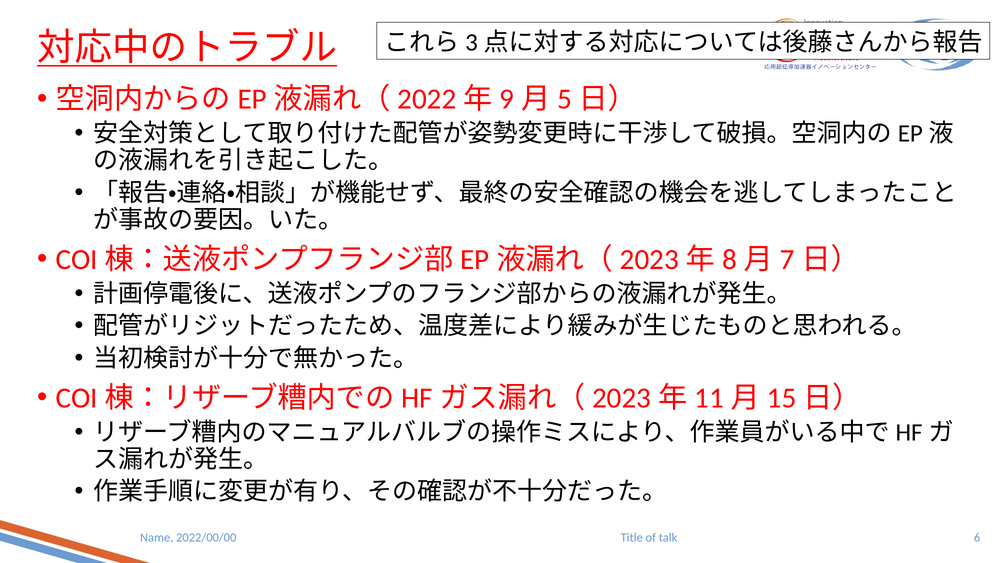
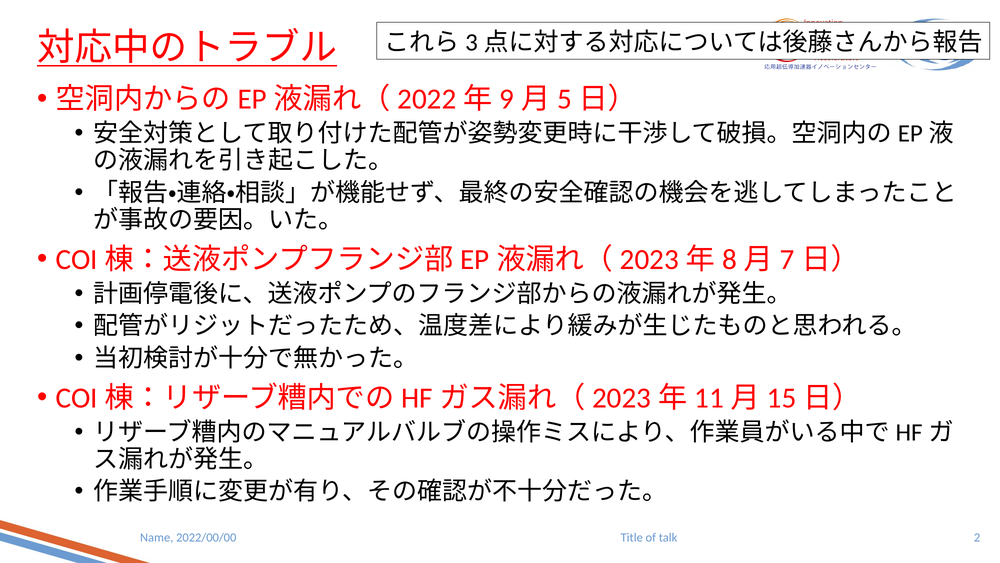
6: 6 -> 2 (977, 537)
